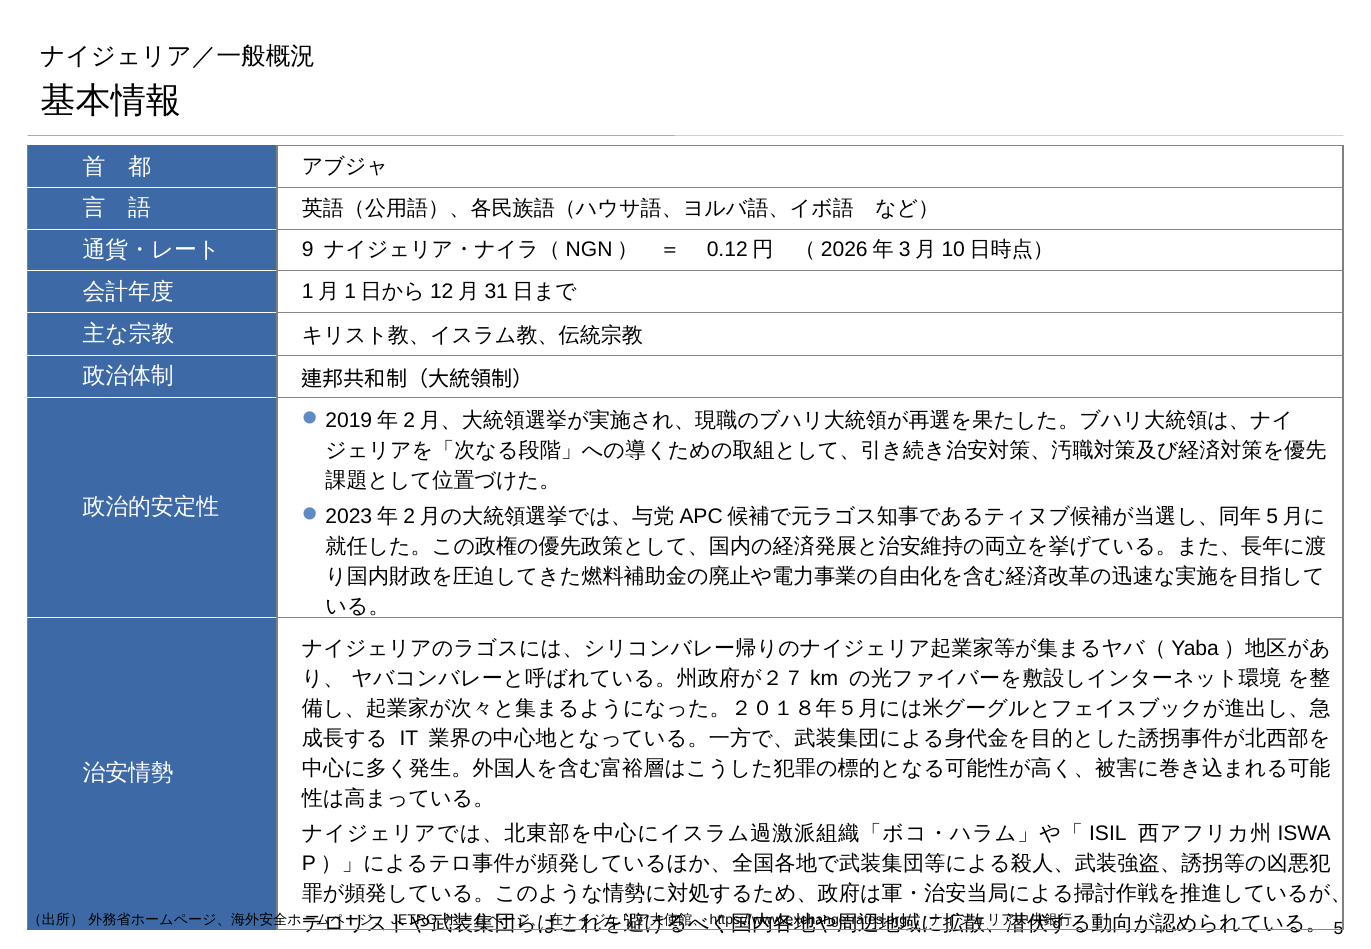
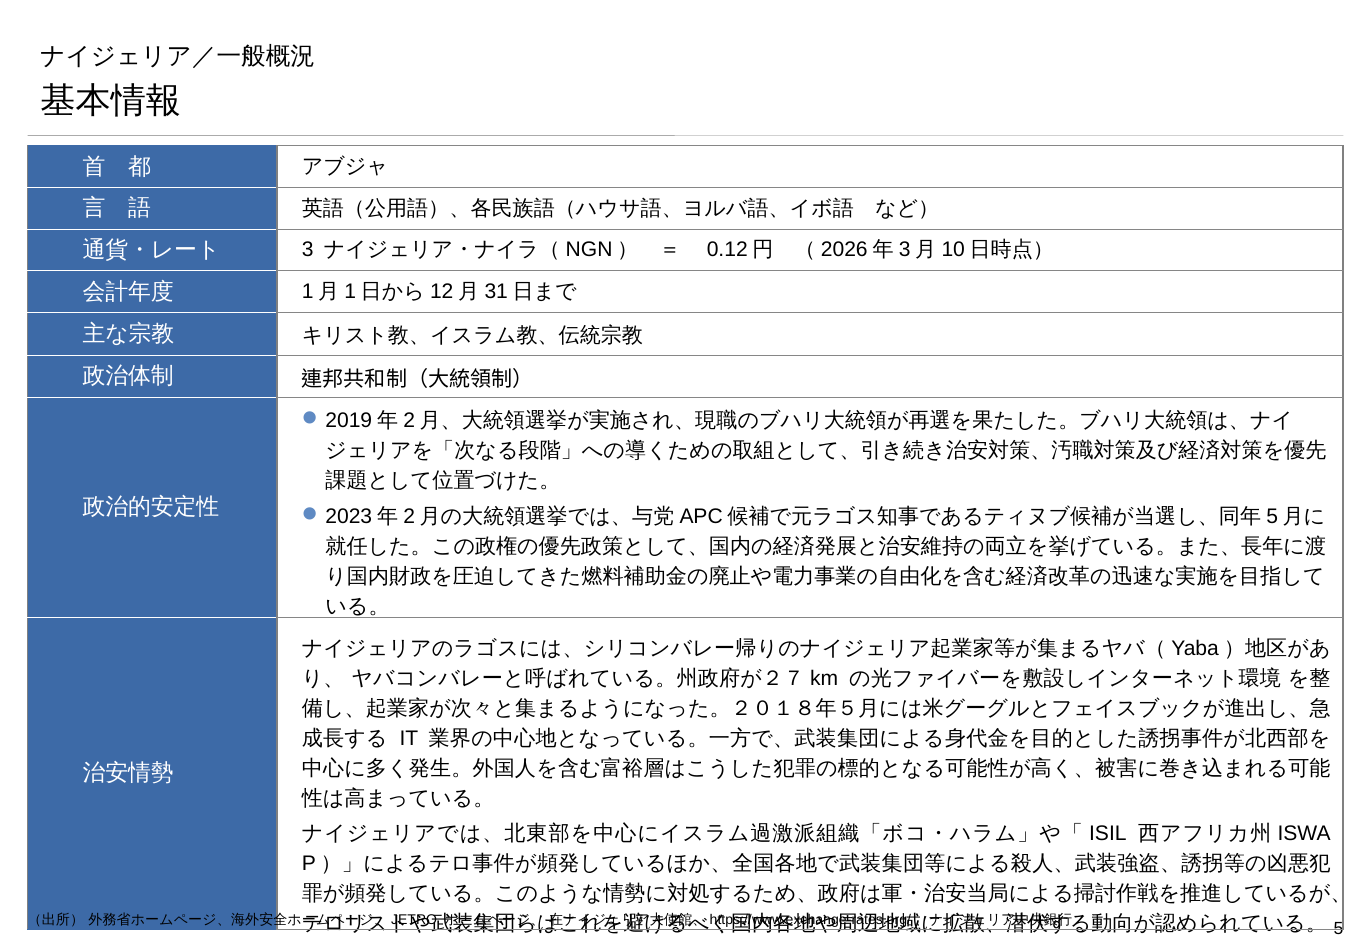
9: 9 -> 3 (308, 250)
